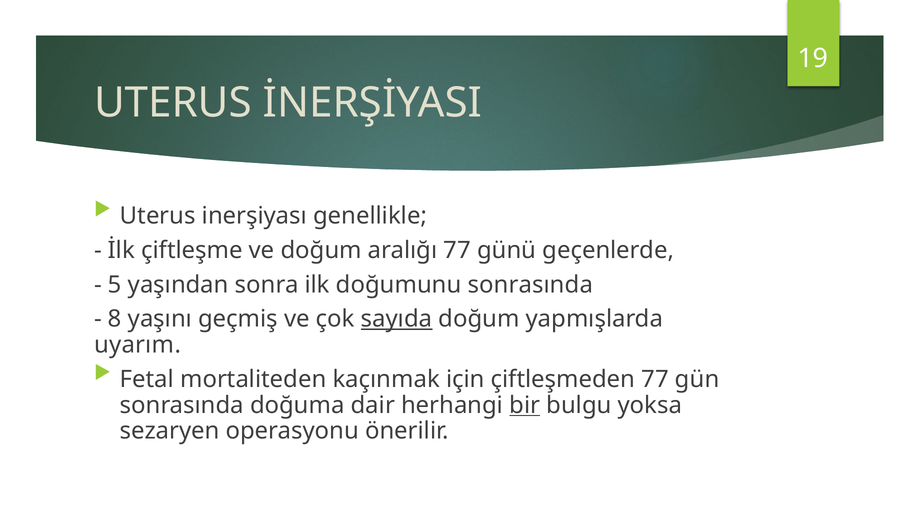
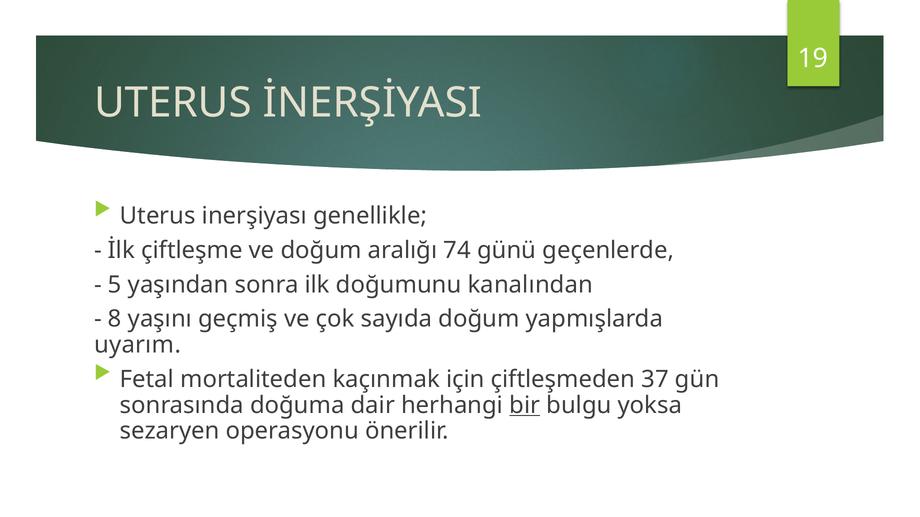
aralığı 77: 77 -> 74 (457, 250)
doğumunu sonrasında: sonrasında -> kanalından (530, 285)
sayıda underline: present -> none (397, 319)
çiftleşmeden 77: 77 -> 37 (655, 380)
